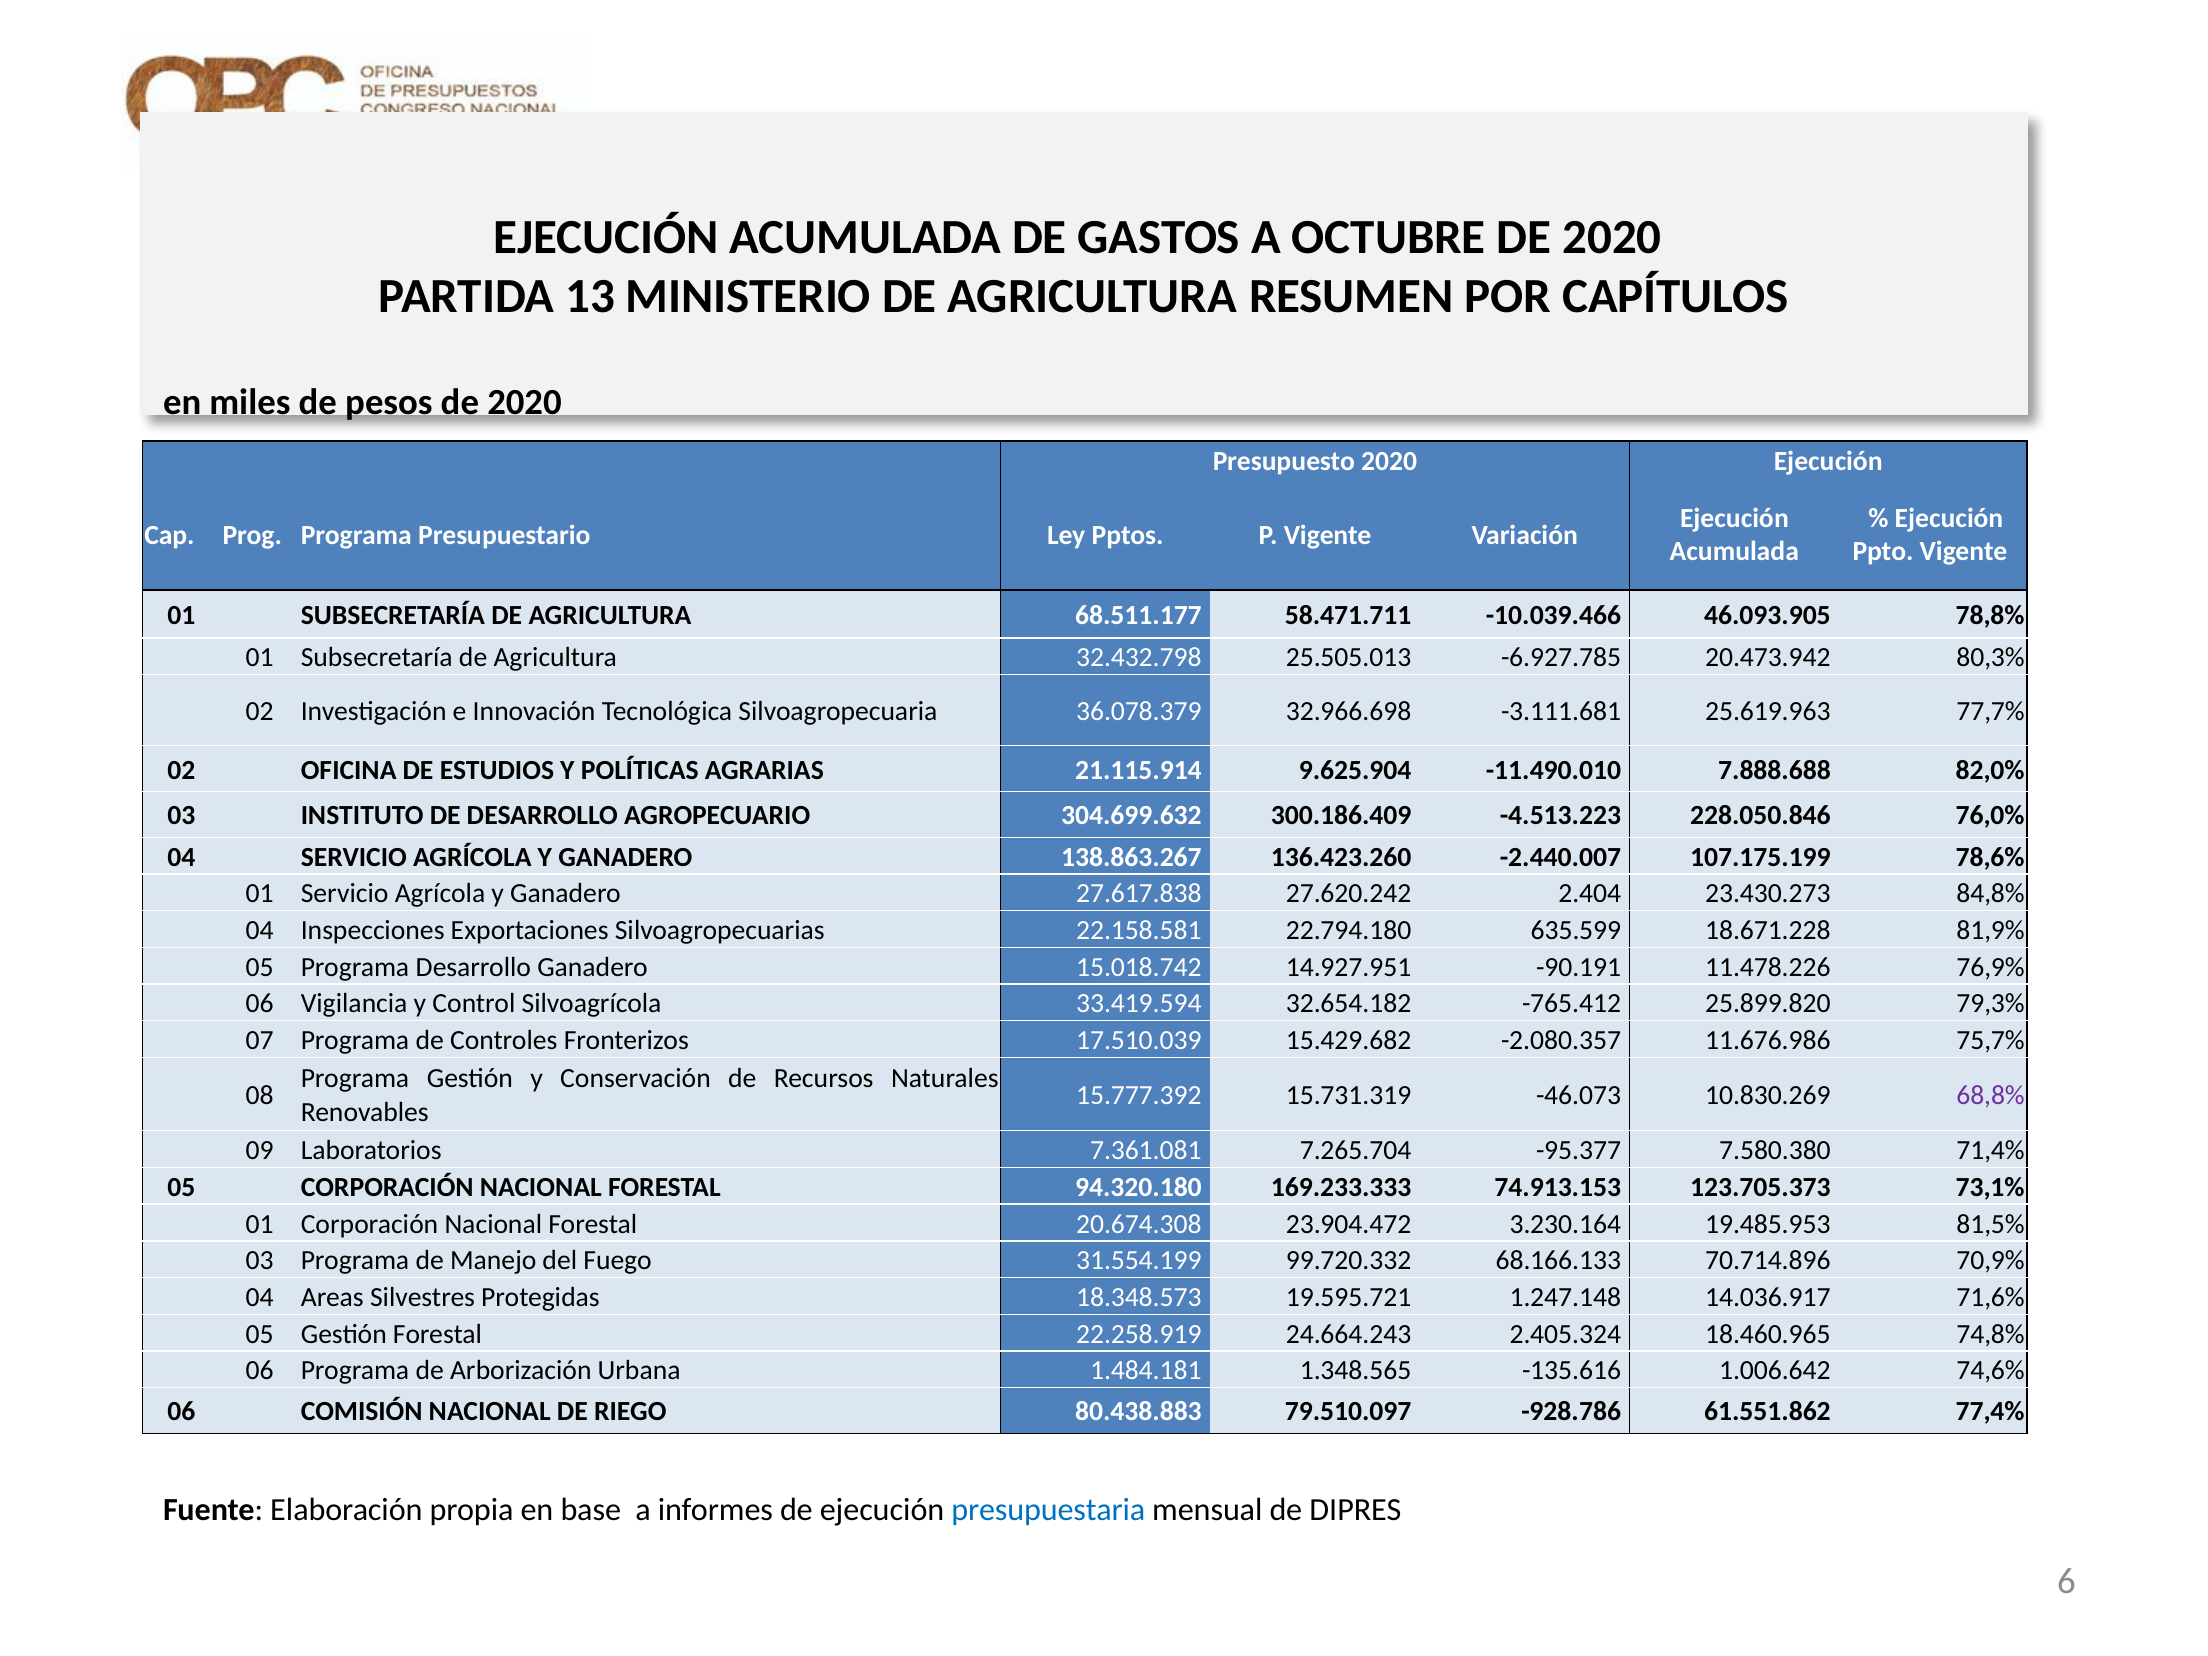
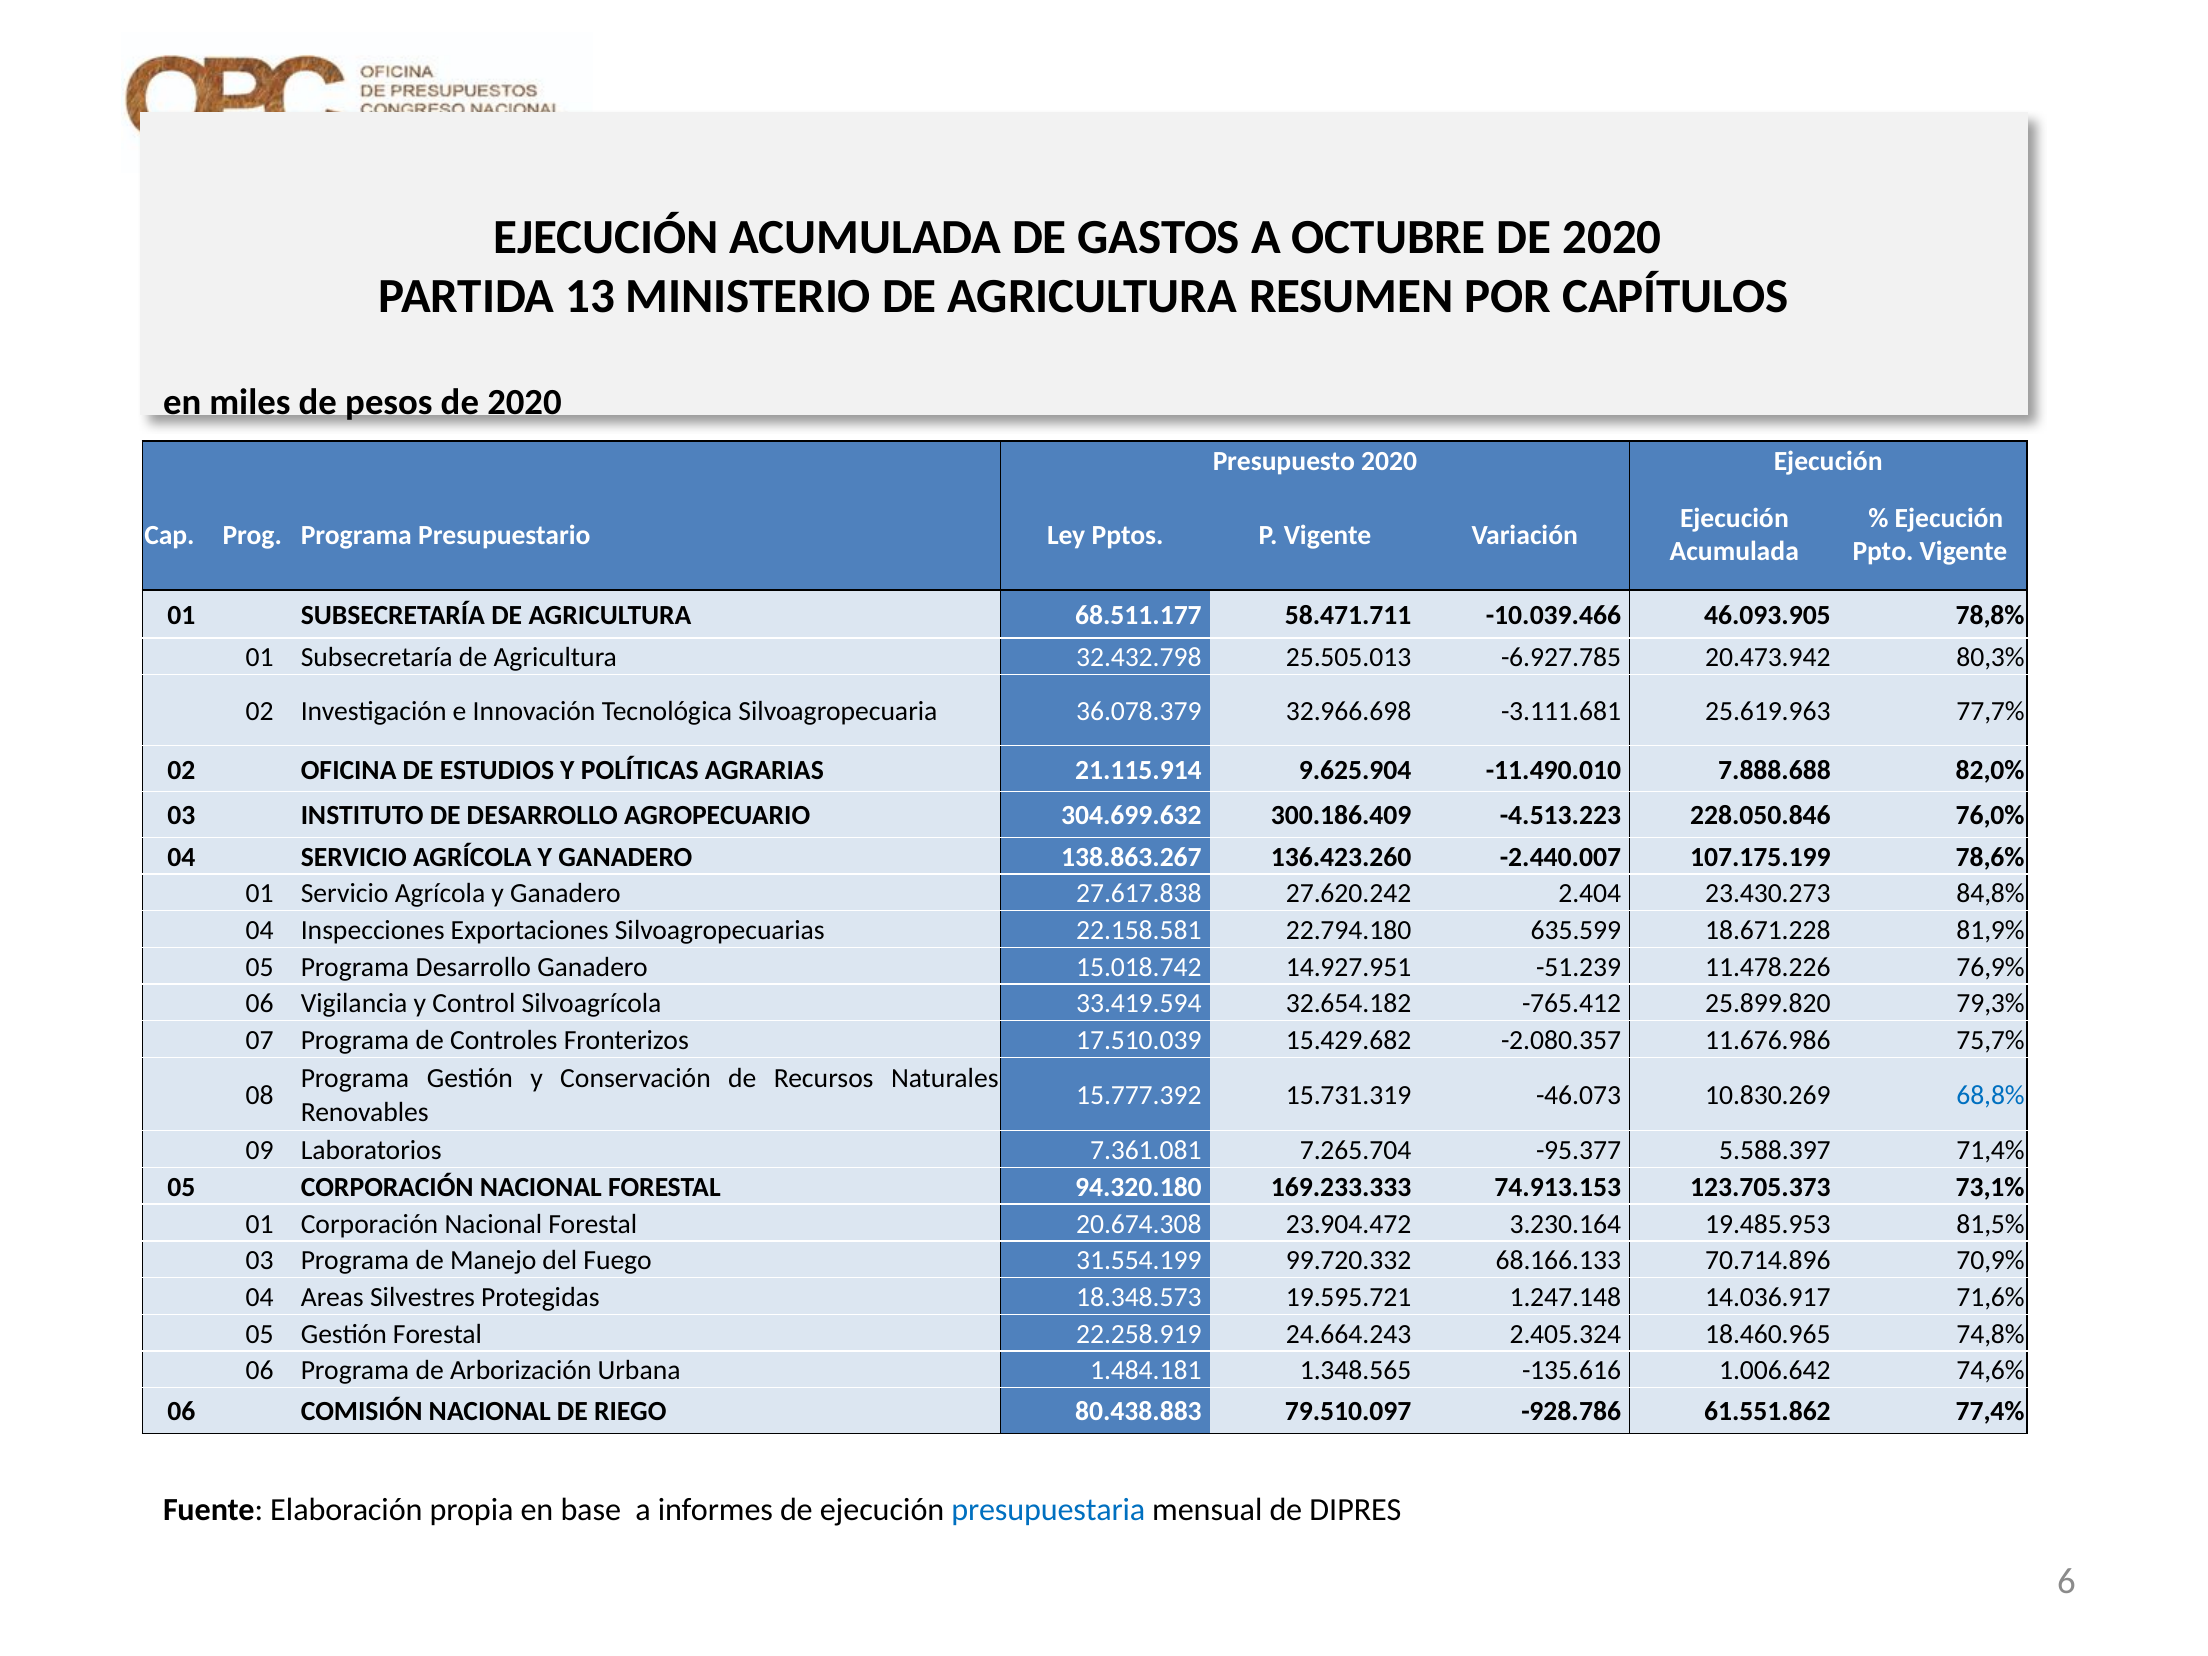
-90.191: -90.191 -> -51.239 (1579, 967)
68,8% colour: purple -> blue (1991, 1095)
7.580.380: 7.580.380 -> 5.588.397 (1775, 1151)
